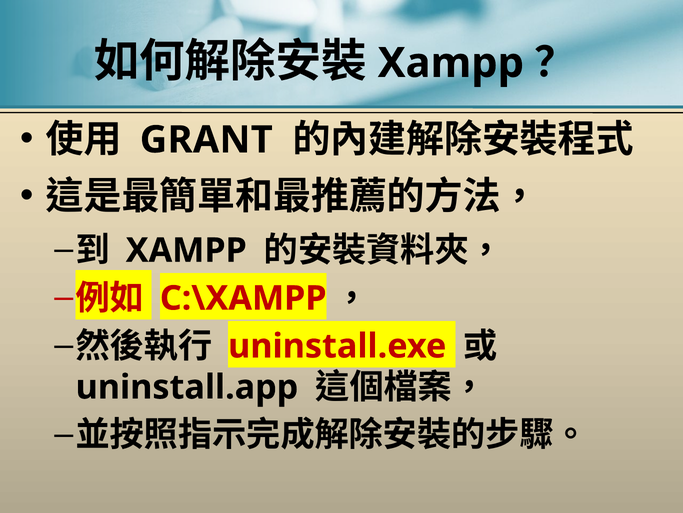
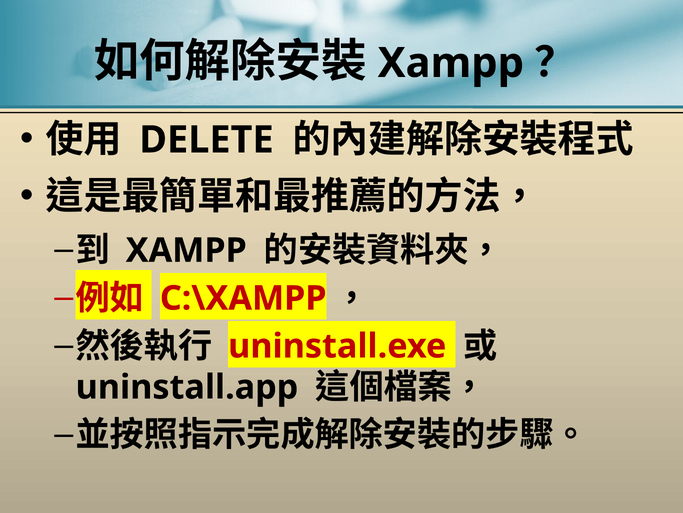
GRANT: GRANT -> DELETE (206, 140)
